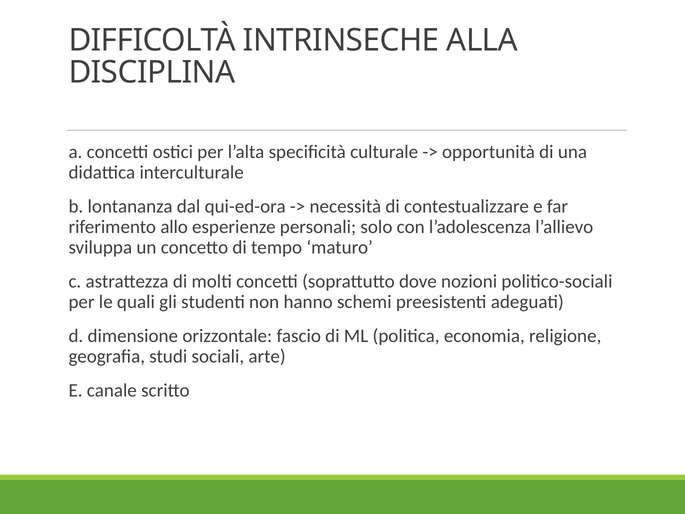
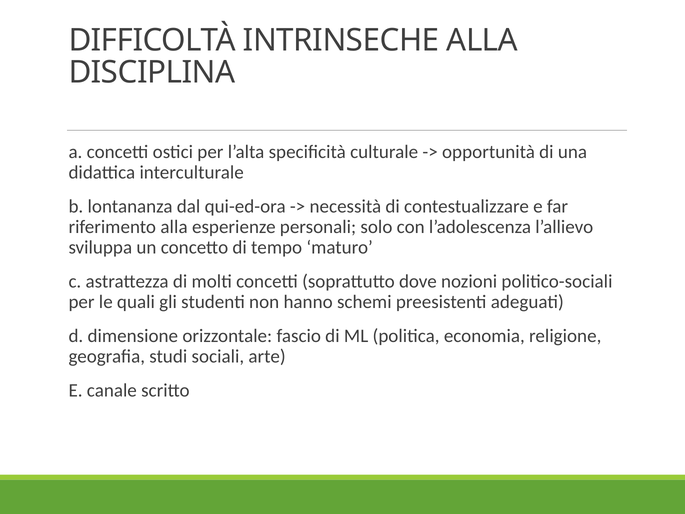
riferimento allo: allo -> alla (174, 227)
